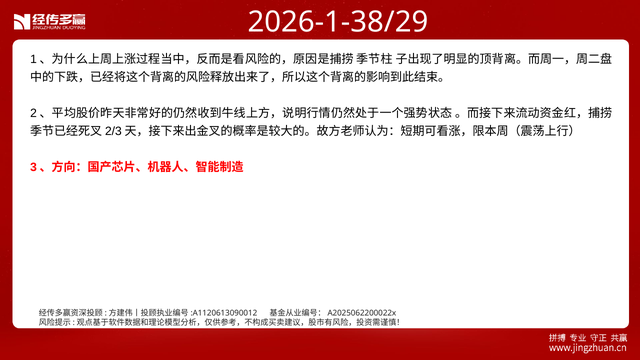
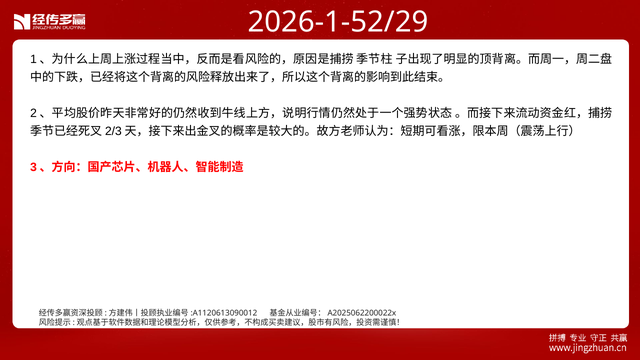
2026-1-38/29: 2026-1-38/29 -> 2026-1-52/29 (338, 22)
